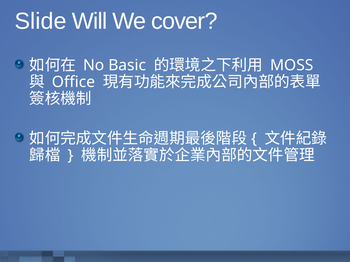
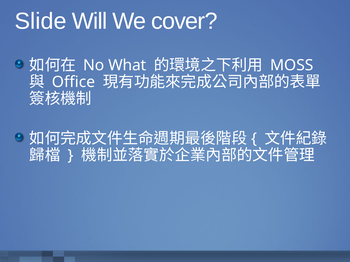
Basic: Basic -> What (127, 65)
